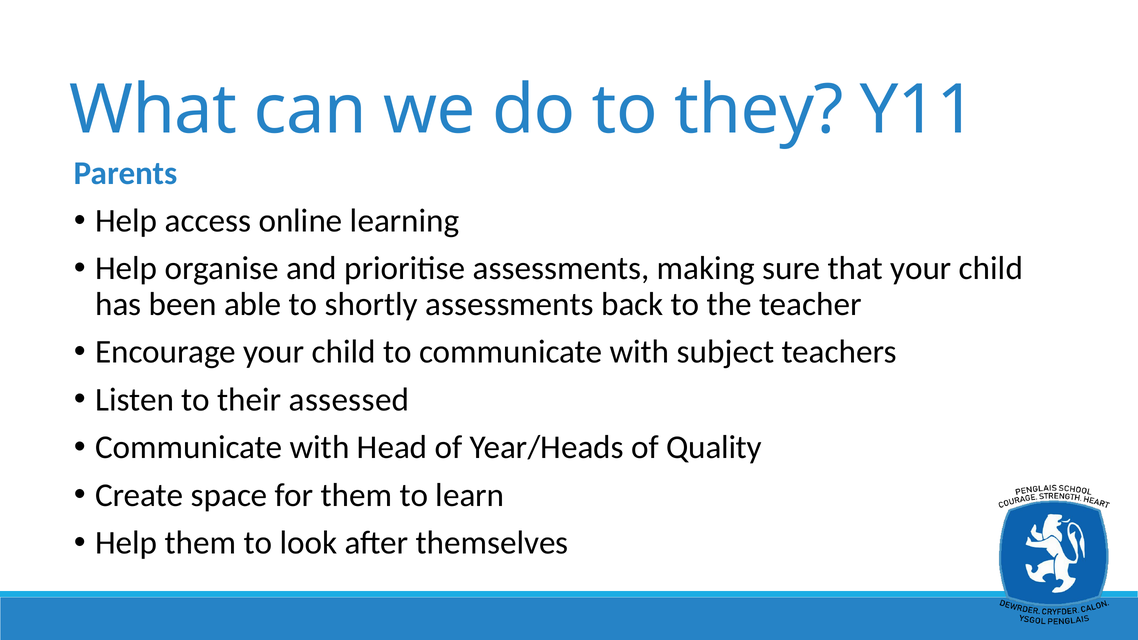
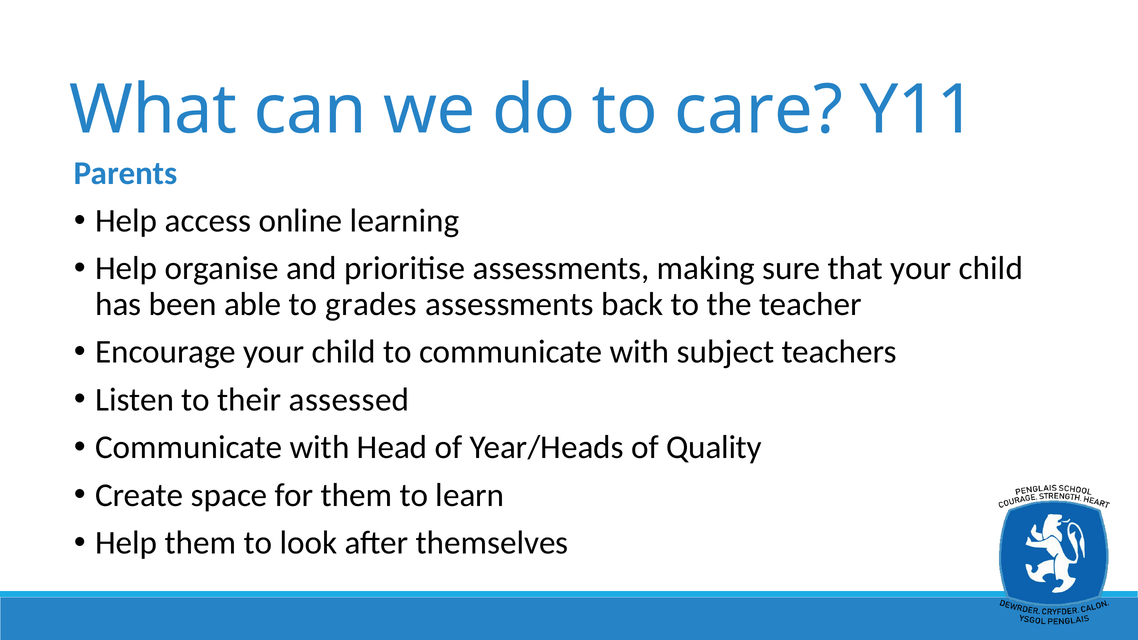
they: they -> care (759, 110)
shortly: shortly -> grades (371, 304)
